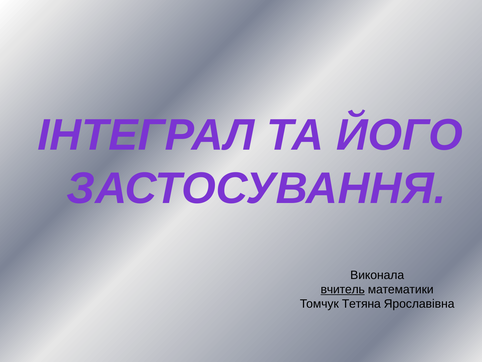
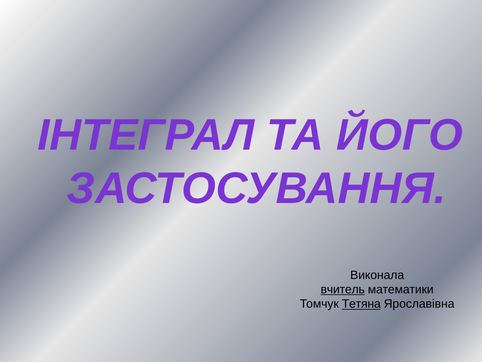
Тетяна underline: none -> present (361, 304)
